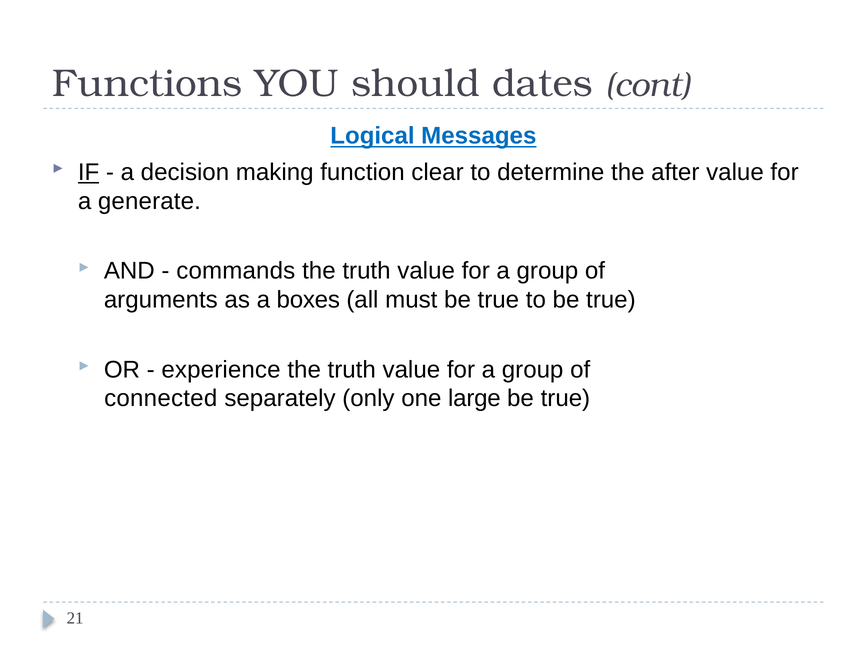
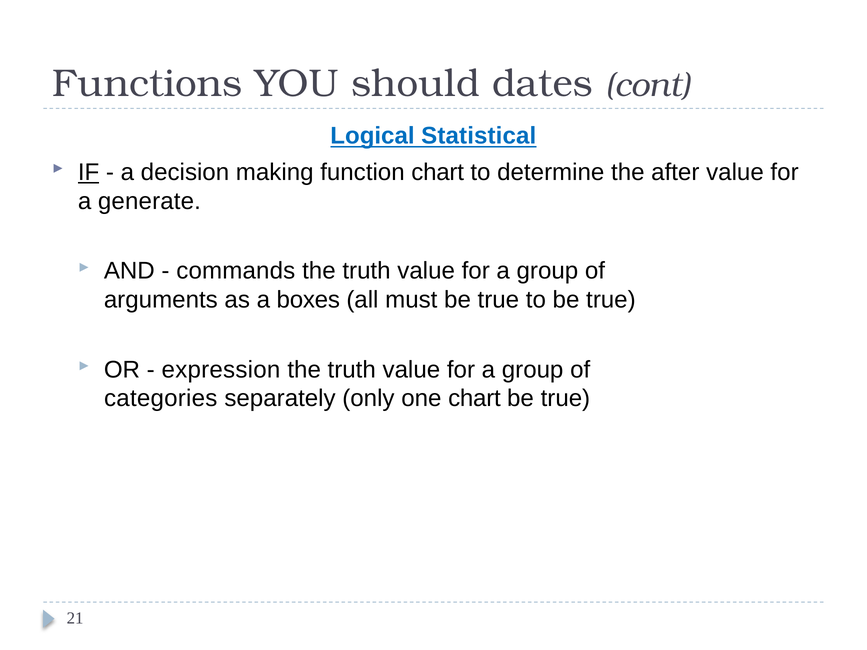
Messages: Messages -> Statistical (479, 136)
function clear: clear -> chart (438, 172)
experience: experience -> expression (221, 370)
connected: connected -> categories (161, 399)
one large: large -> chart (474, 399)
